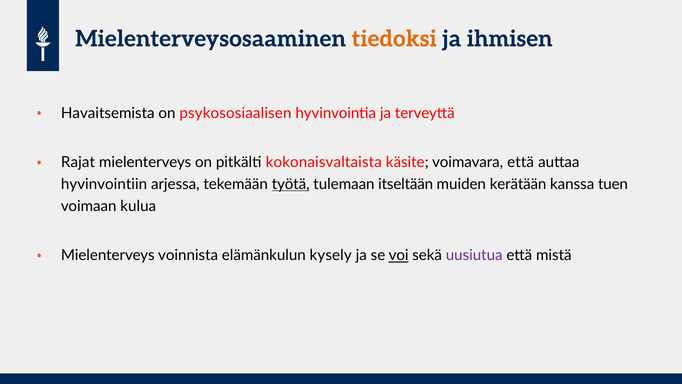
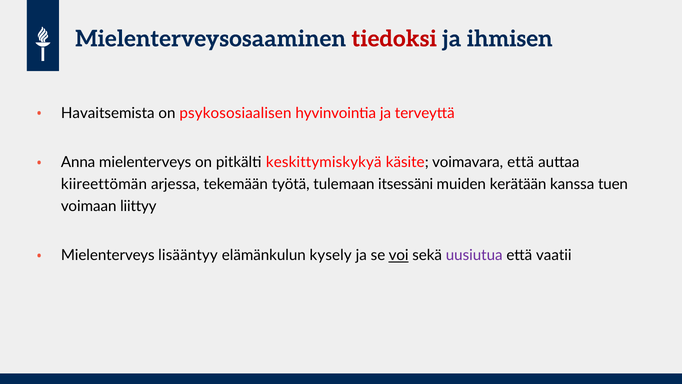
tiedoksi colour: orange -> red (394, 39)
Rajat: Rajat -> Anna (78, 162)
kokonaisvaltaista: kokonaisvaltaista -> keskittymiskykyä (324, 162)
hyvinvointiin: hyvinvointiin -> kiireettömän (104, 184)
työtä underline: present -> none (291, 184)
itseltään: itseltään -> itsessäni (406, 184)
kulua: kulua -> liittyy (138, 206)
voinnista: voinnista -> lisääntyy (188, 255)
mistä: mistä -> vaatii (554, 255)
